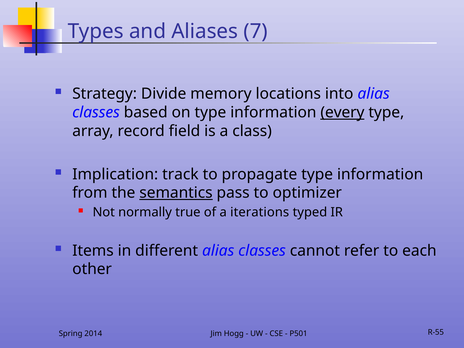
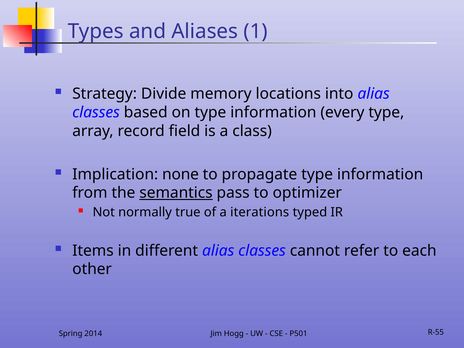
7: 7 -> 1 (256, 32)
every underline: present -> none (342, 112)
track: track -> none (181, 174)
